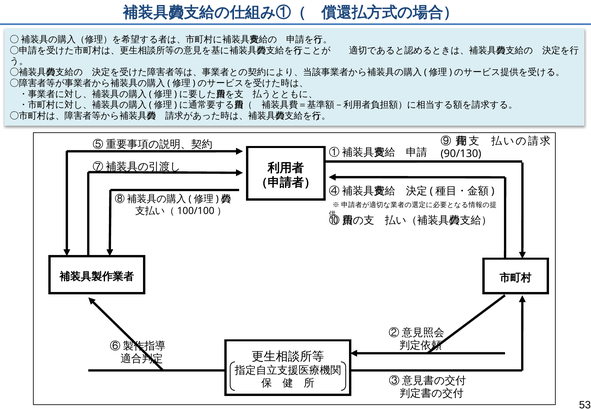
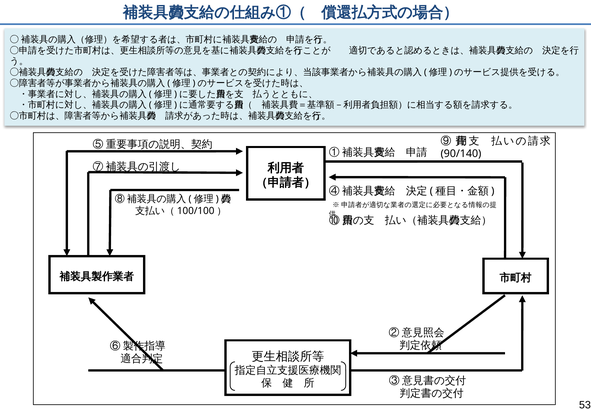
90/130: 90/130 -> 90/140 (461, 154)
